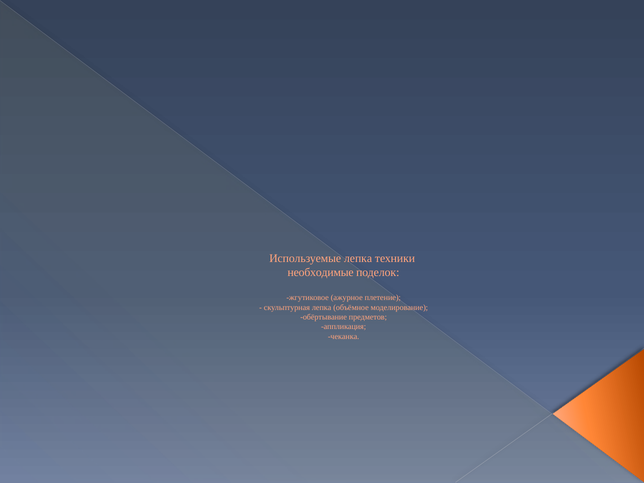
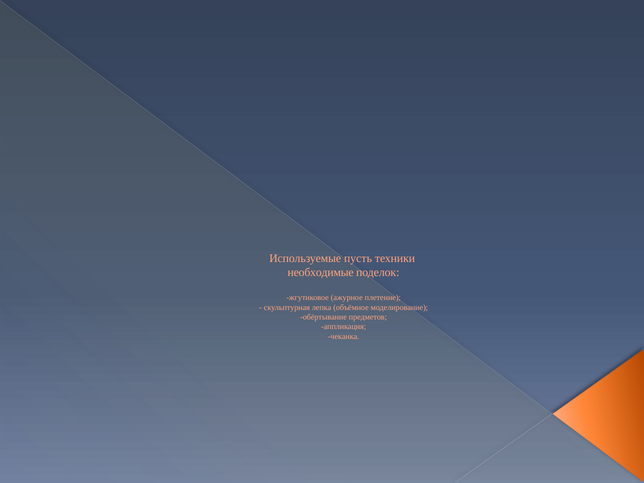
Используемые лепка: лепка -> пусть (358, 258)
